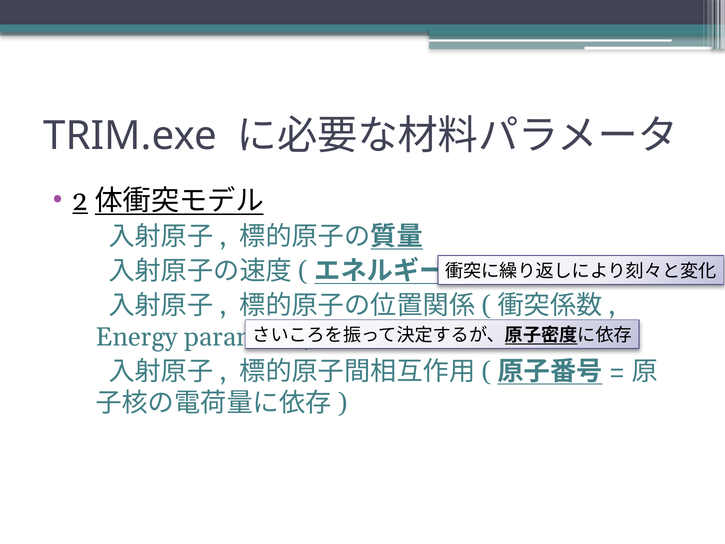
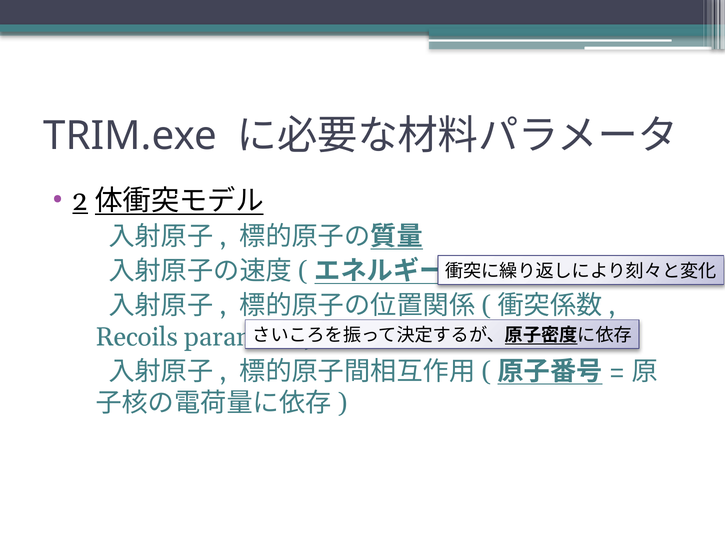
Energy: Energy -> Recoils (137, 337)
